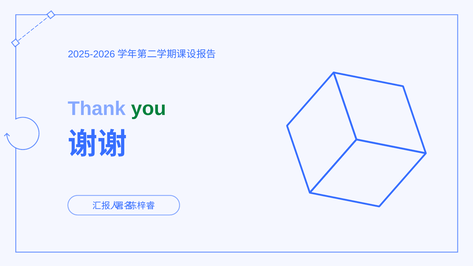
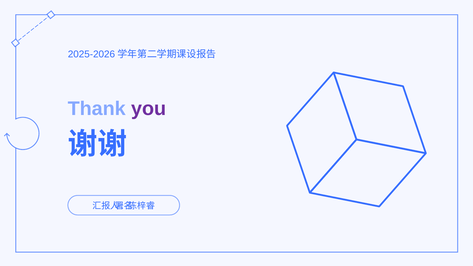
you colour: green -> purple (149, 109)
